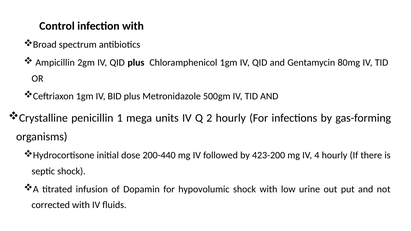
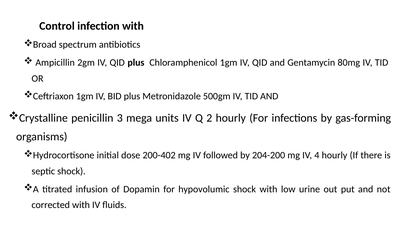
1: 1 -> 3 (120, 118)
200-440: 200-440 -> 200-402 (159, 156)
423-200: 423-200 -> 204-200 (269, 156)
